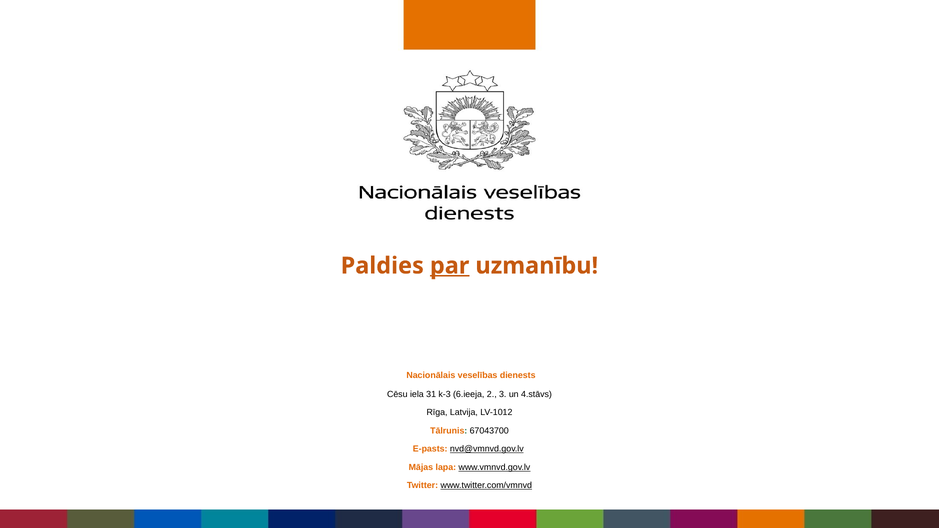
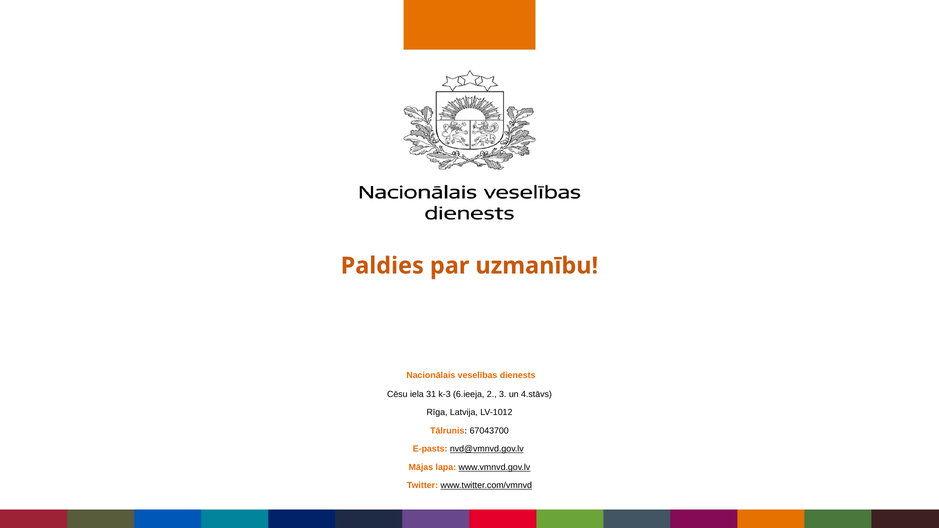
par underline: present -> none (450, 266)
